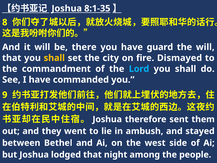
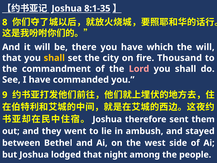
guard: guard -> which (160, 47)
Dismayed: Dismayed -> Thousand (180, 58)
Lord colour: light blue -> pink (139, 69)
